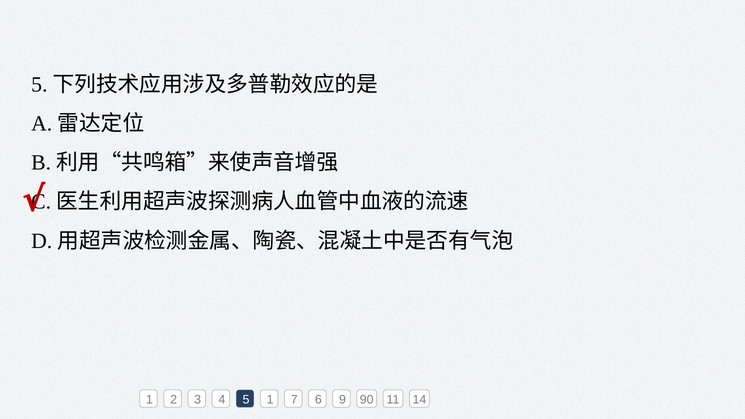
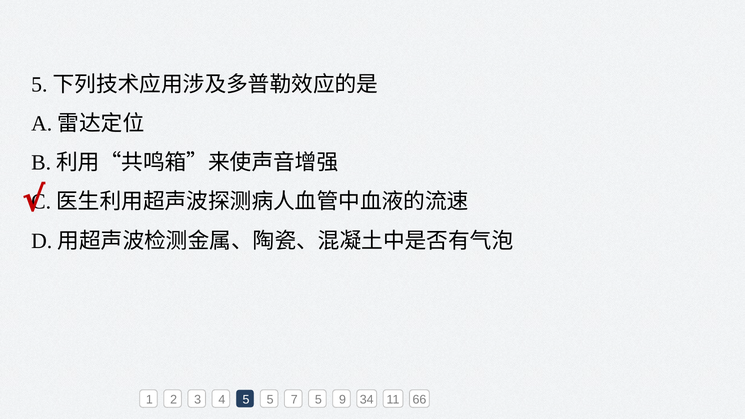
5 1: 1 -> 5 (270, 400)
7 6: 6 -> 5 (318, 400)
90: 90 -> 34 (367, 400)
14: 14 -> 66 (419, 400)
